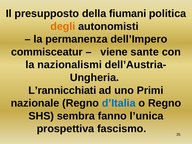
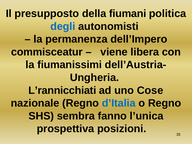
degli colour: orange -> blue (63, 26)
sante: sante -> libera (145, 52)
nazionalismi: nazionalismi -> fiumanissimi (70, 65)
Primi: Primi -> Cose (150, 90)
fascismo: fascismo -> posizioni (122, 129)
